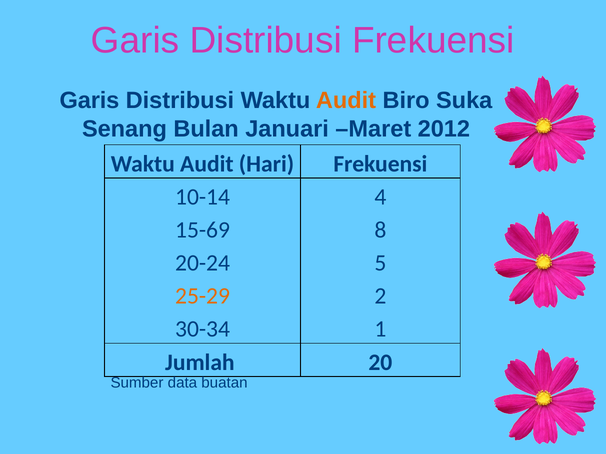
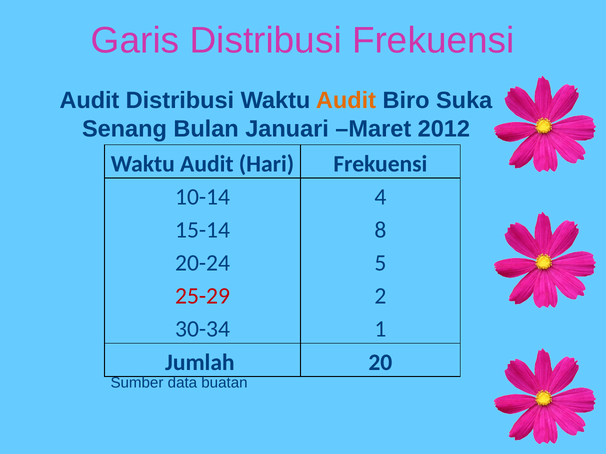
Garis: Garis -> Audit (89, 101)
15-69: 15-69 -> 15-14 (203, 230)
25-29 colour: orange -> red (203, 296)
